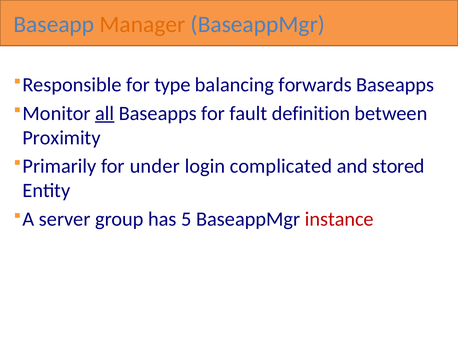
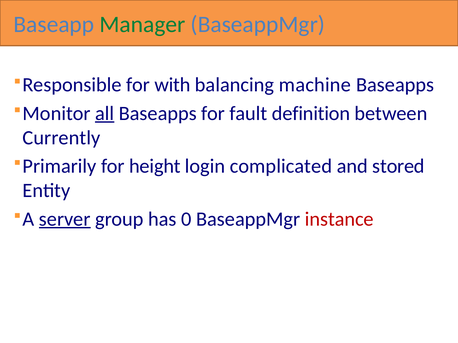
Manager colour: orange -> green (142, 25)
type: type -> with (172, 85)
forwards: forwards -> machine (315, 85)
Proximity: Proximity -> Currently (61, 138)
under: under -> height (155, 166)
server underline: none -> present (65, 219)
5: 5 -> 0 (186, 219)
